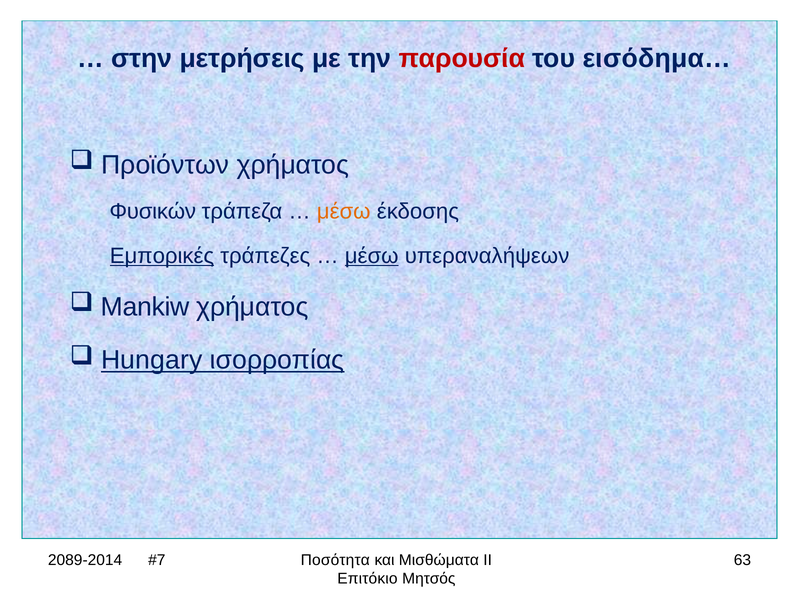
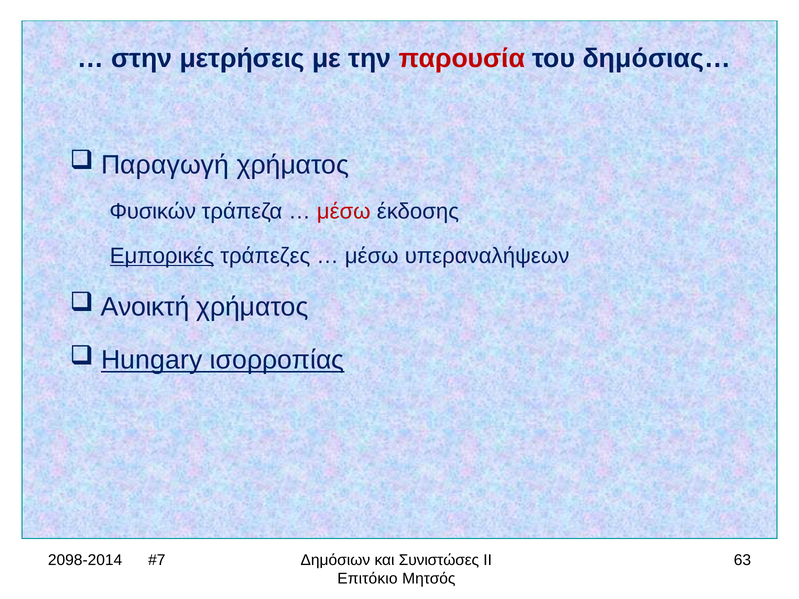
εισόδημα…: εισόδημα… -> δημόσιας… (657, 58)
Προϊόντων: Προϊόντων -> Παραγωγή (165, 165)
μέσω colour: orange -> red (344, 212)
μέσω underline: present -> none (372, 256)
Mankiw: Mankiw -> Ανοικτή (145, 307)
2089-2014: 2089-2014 -> 2098-2014 (85, 560)
Ποσότητα: Ποσότητα -> Δημόσιων (335, 560)
Μισθώματα: Μισθώματα -> Συνιστώσες (439, 560)
